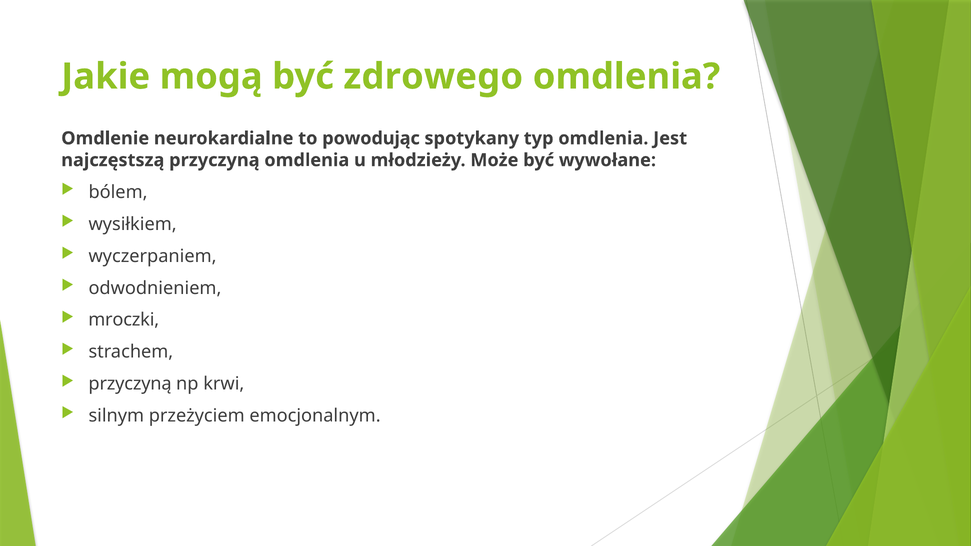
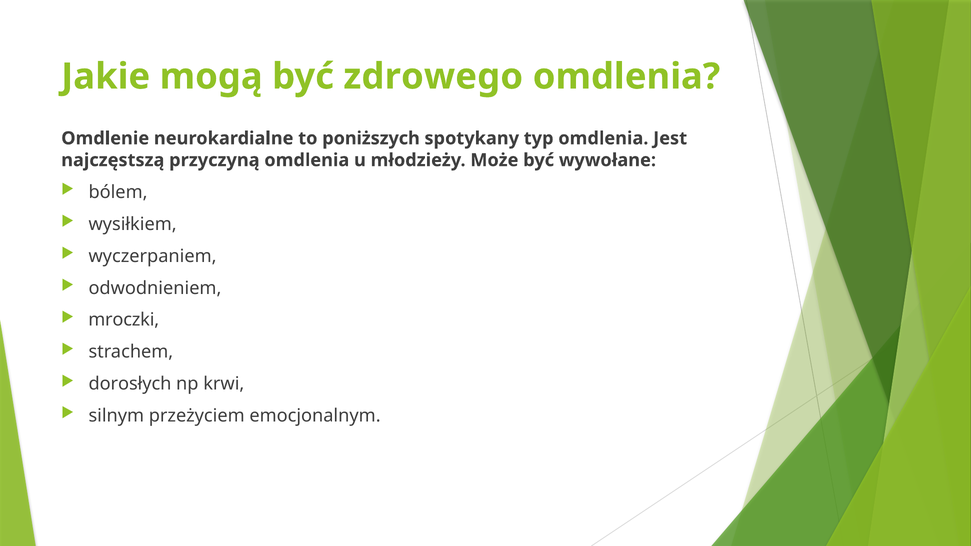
powodując: powodując -> poniższych (371, 138)
przyczyną: przyczyną -> dorosłych (130, 384)
